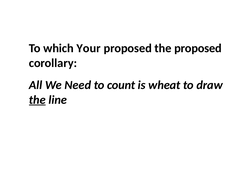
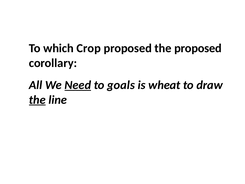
Your: Your -> Crop (89, 48)
Need underline: none -> present (78, 85)
count: count -> goals (121, 85)
